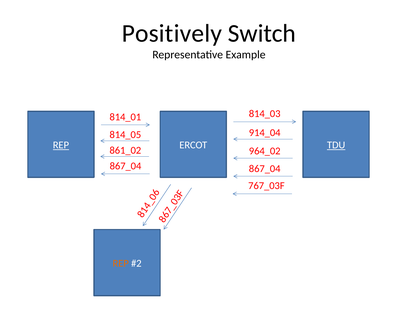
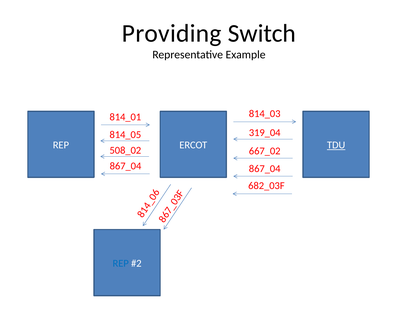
Positively: Positively -> Providing (172, 33)
914_04: 914_04 -> 319_04 (265, 133)
REP underline: present -> none (61, 145)
861_02: 861_02 -> 508_02 (125, 151)
964_02: 964_02 -> 667_02 (265, 151)
767_03F: 767_03F -> 682_03F (266, 186)
REP colour: orange -> blue (121, 264)
